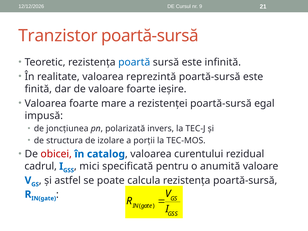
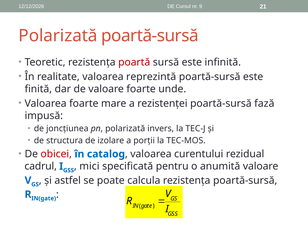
Tranzistor: Tranzistor -> Polarizată (58, 36)
poartă colour: blue -> red (134, 62)
ieșire: ieșire -> unde (172, 89)
egal: egal -> fază (264, 103)
